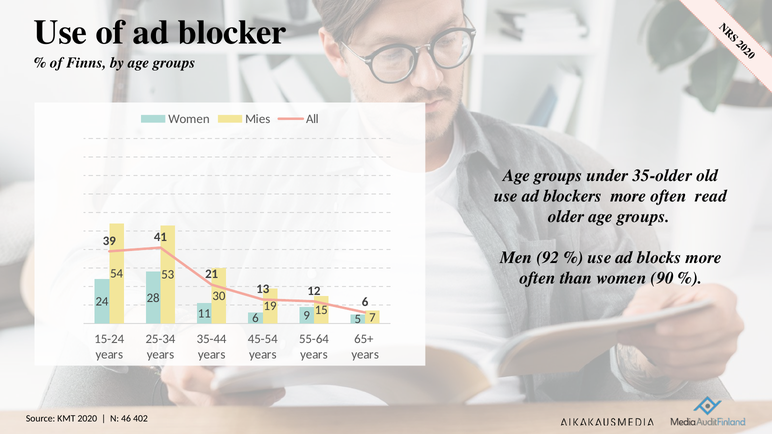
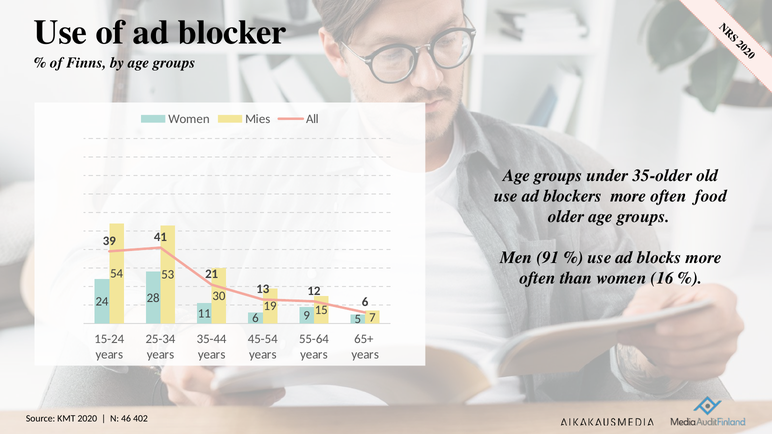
read: read -> food (711, 196)
92: 92 -> 91 (548, 258)
90: 90 -> 16 (662, 278)
